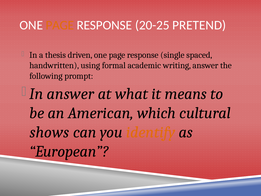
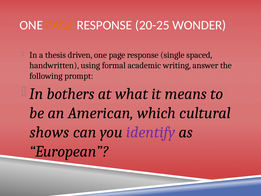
PRETEND: PRETEND -> WONDER (199, 25)
answer: answer -> bothers (71, 94)
identify colour: orange -> purple (151, 132)
